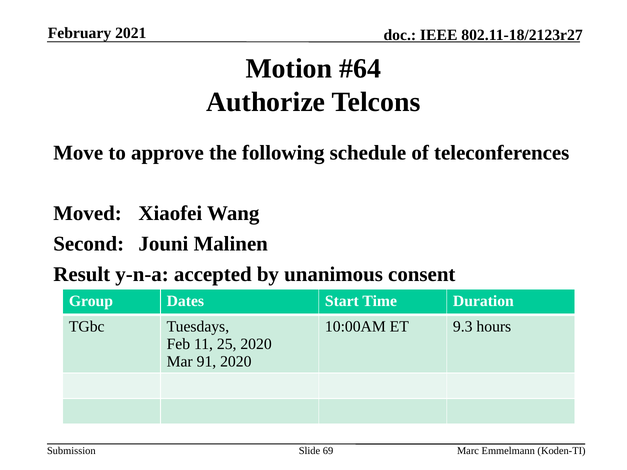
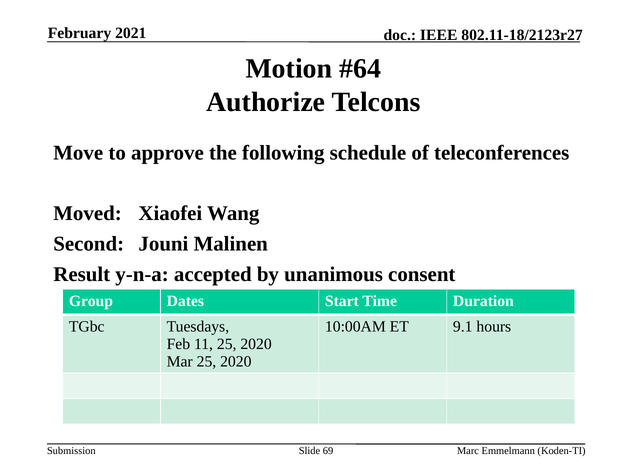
9.3: 9.3 -> 9.1 (463, 327)
Mar 91: 91 -> 25 (206, 362)
